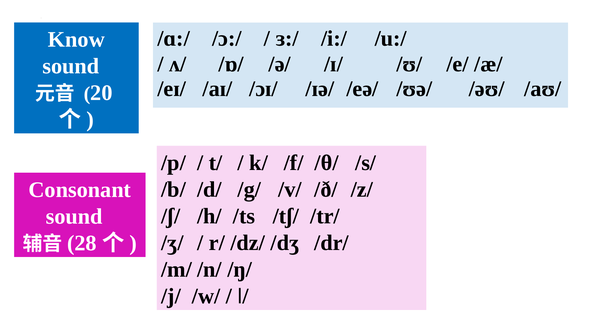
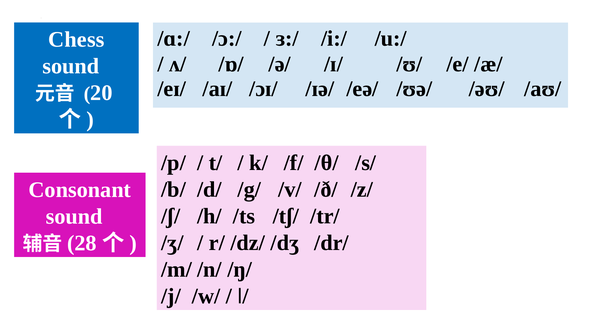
Know: Know -> Chess (76, 40)
